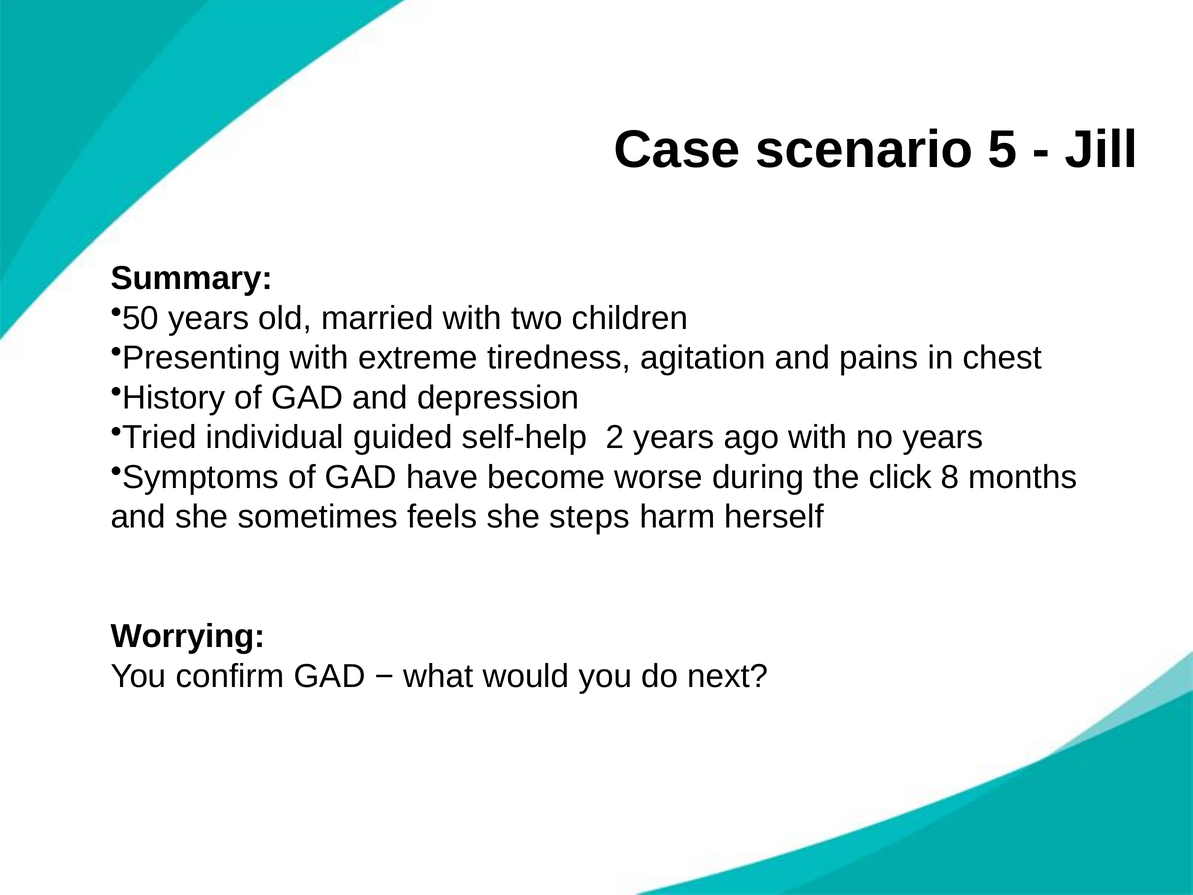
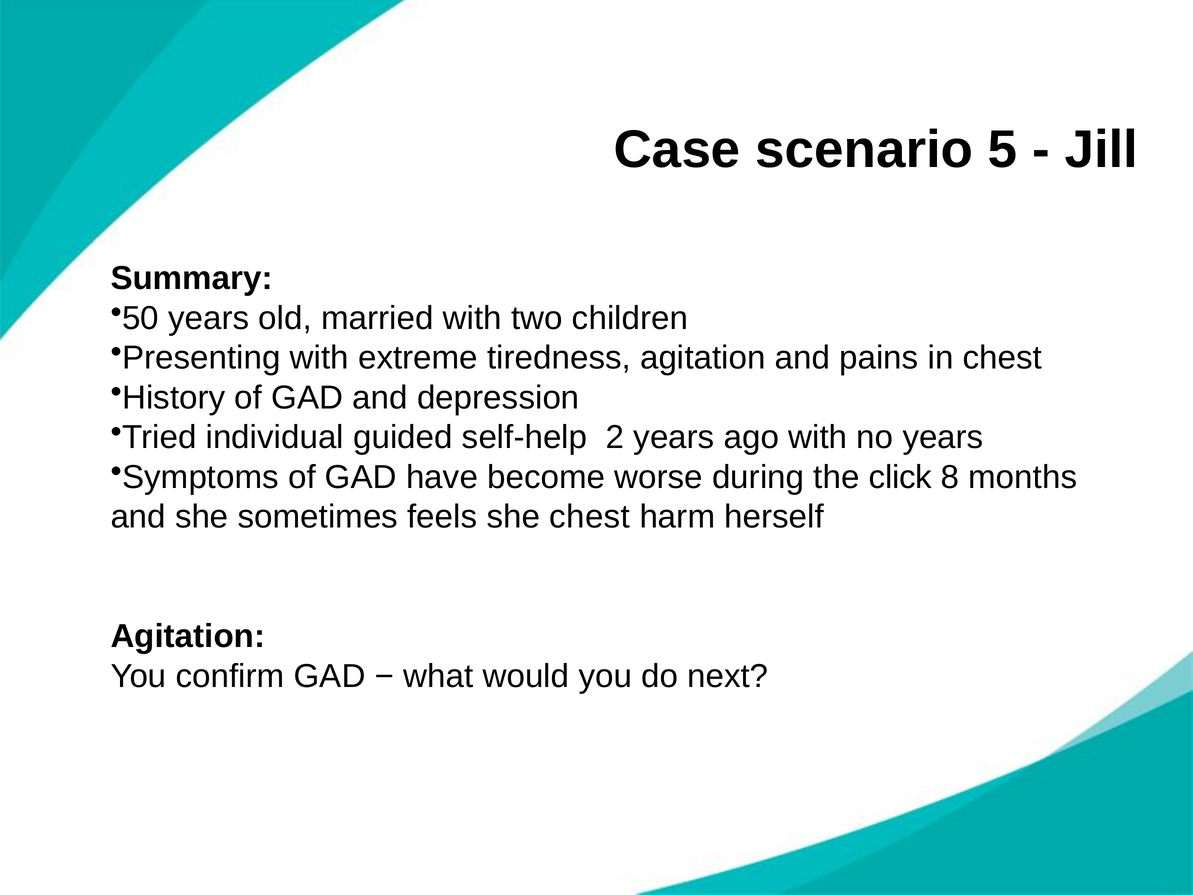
she steps: steps -> chest (590, 517)
Worrying: Worrying -> Agitation (188, 636)
